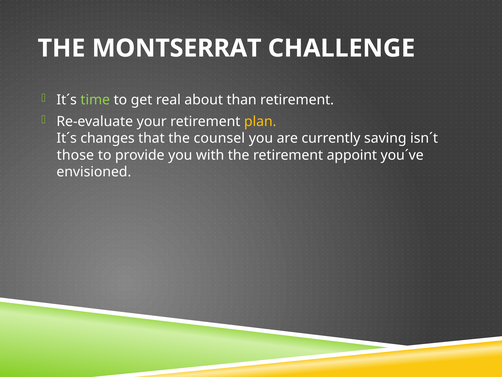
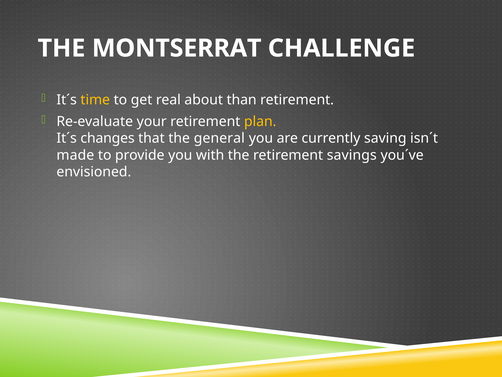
time colour: light green -> yellow (95, 100)
counsel: counsel -> general (219, 138)
those: those -> made (75, 155)
appoint: appoint -> savings (352, 155)
